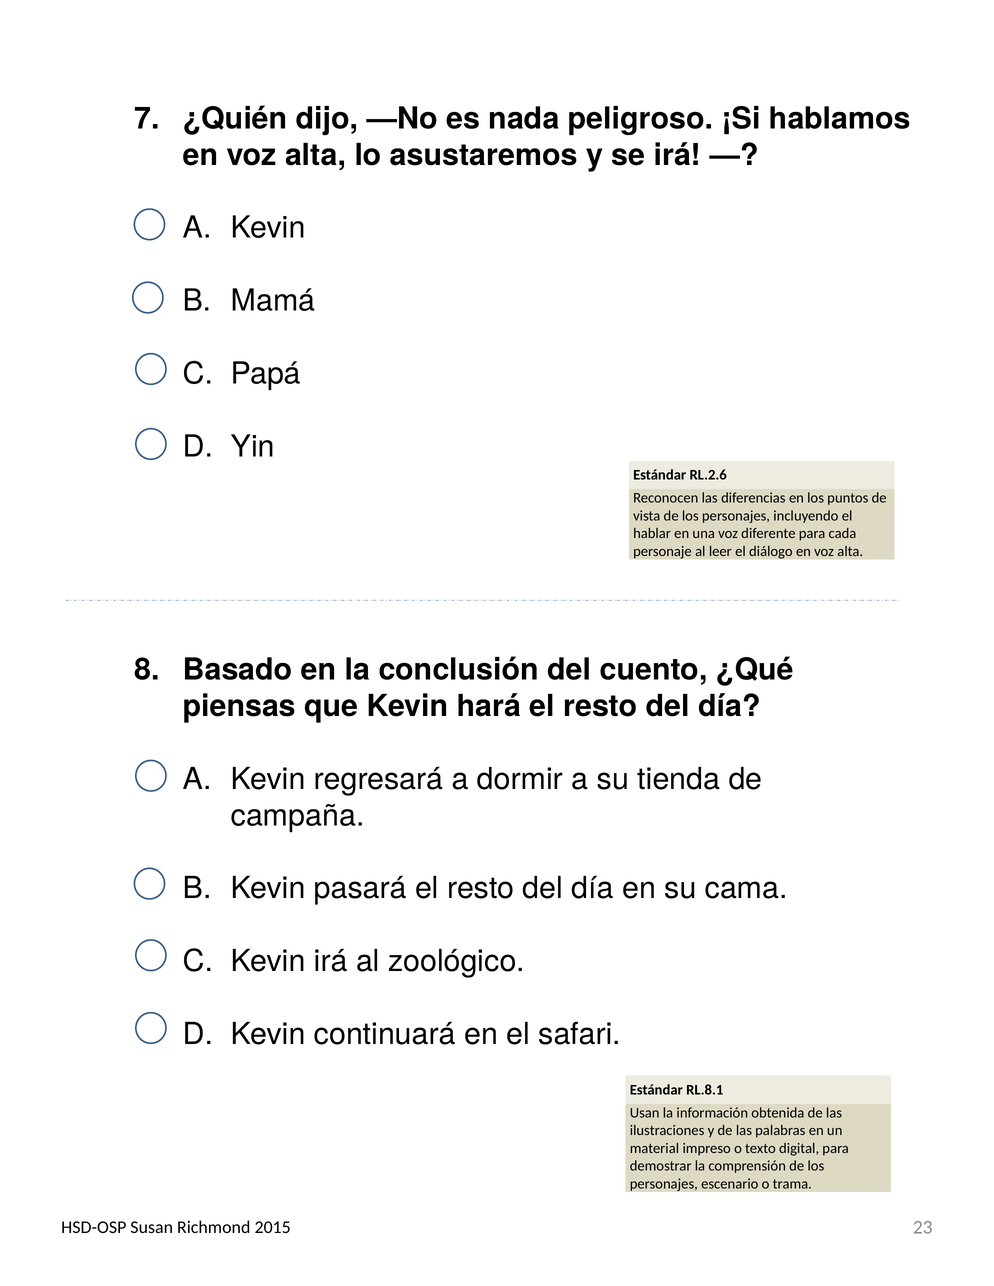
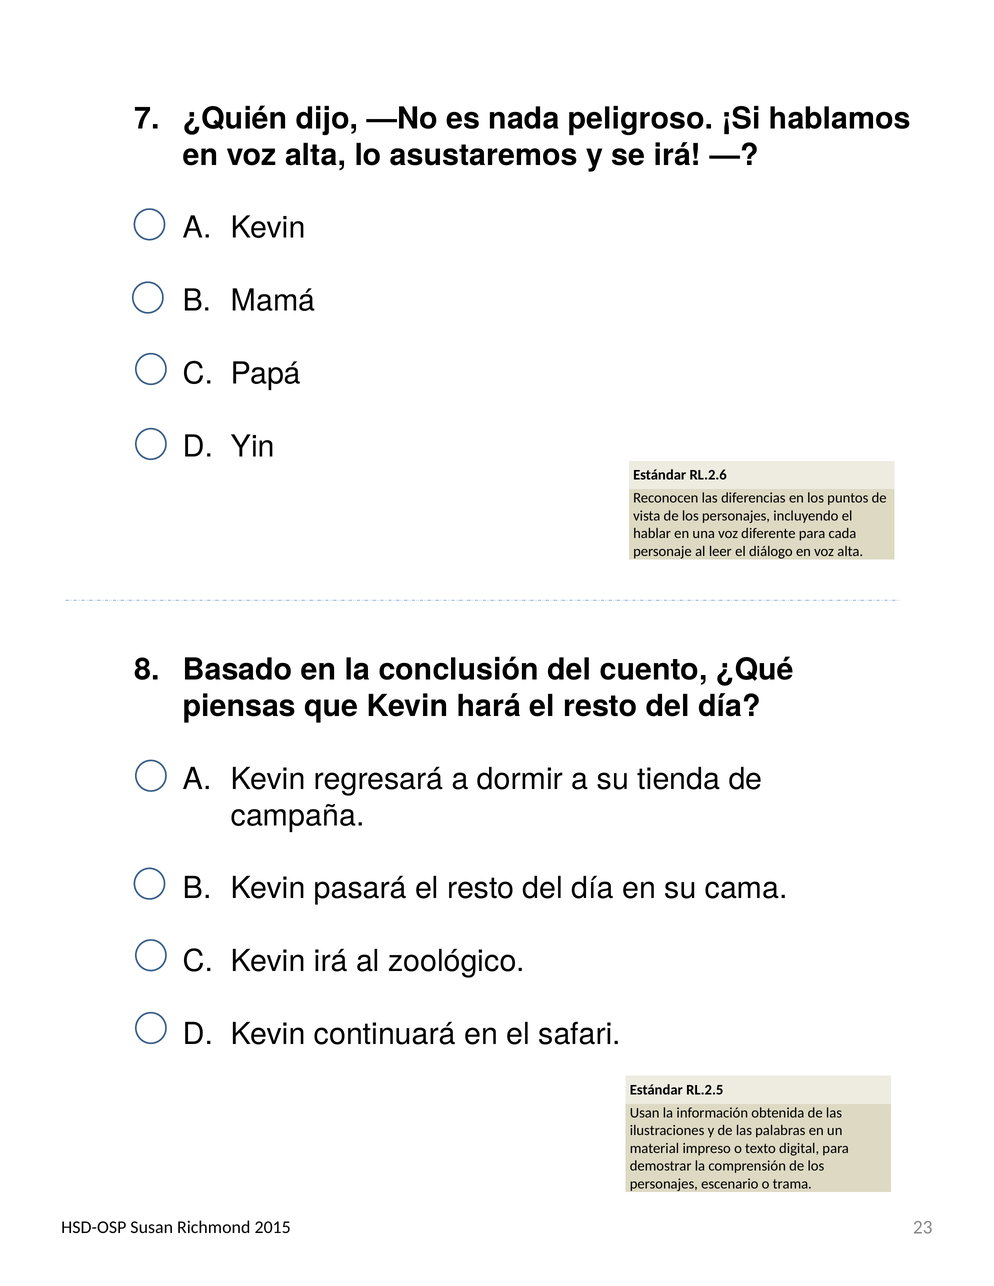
RL.8.1: RL.8.1 -> RL.2.5 (705, 1090)
